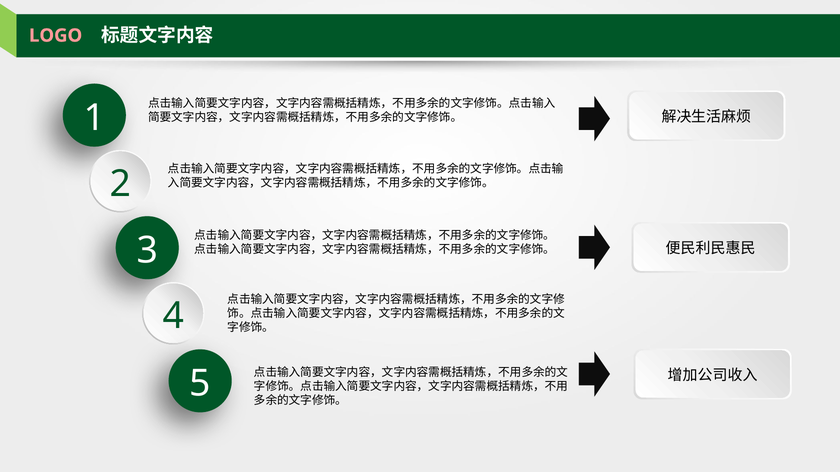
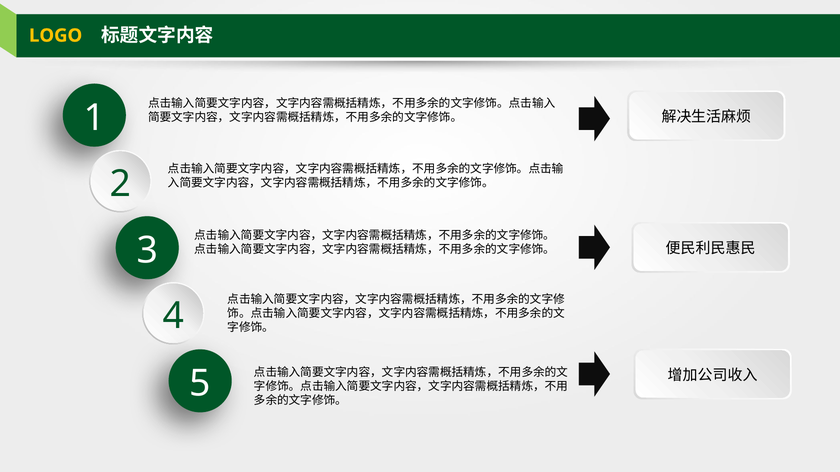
LOGO colour: pink -> yellow (56, 36)
